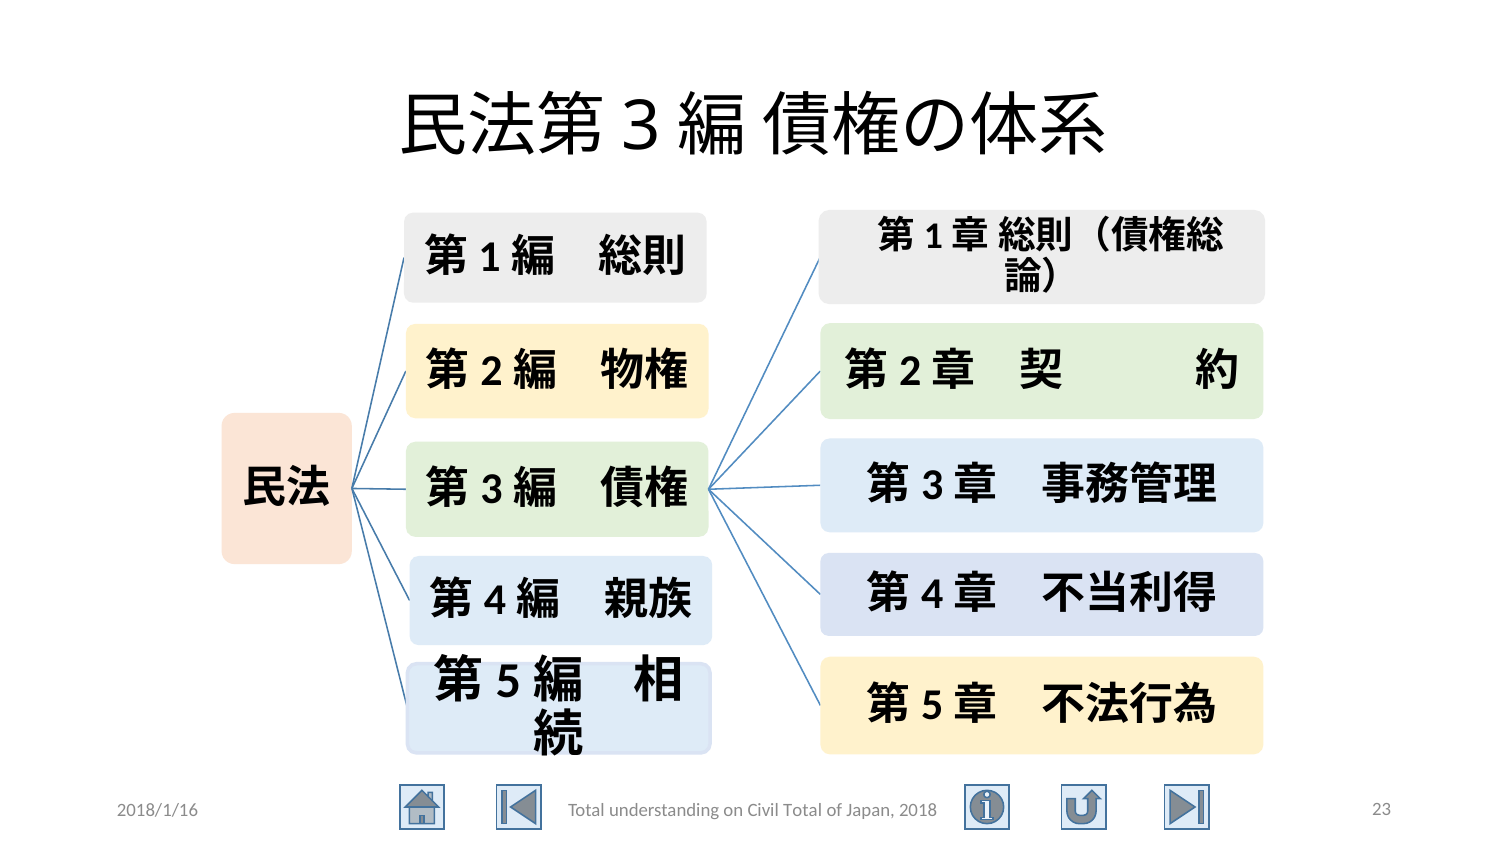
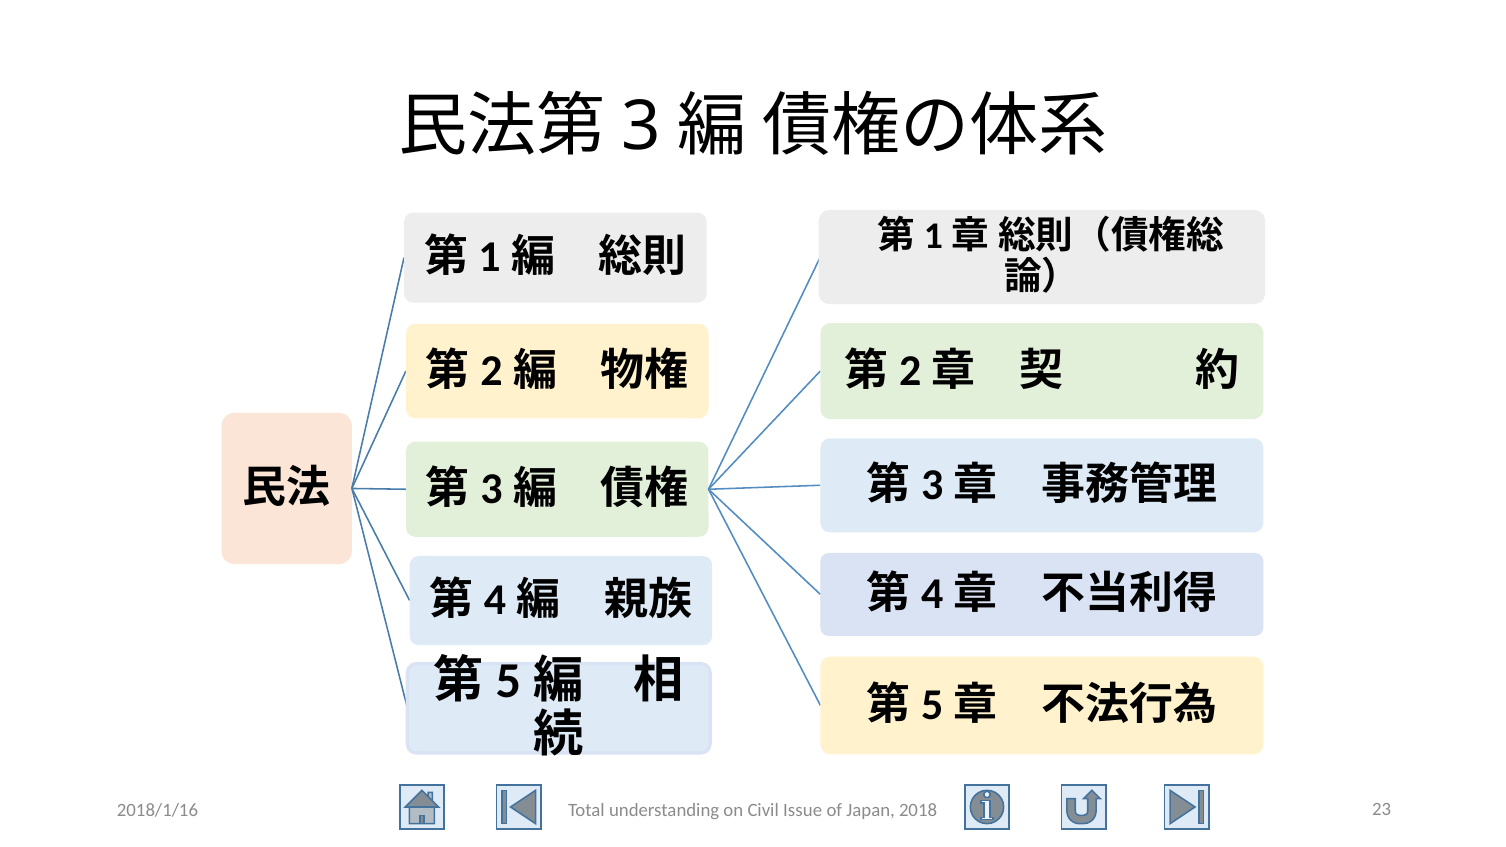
Civil Total: Total -> Issue (803, 810)
